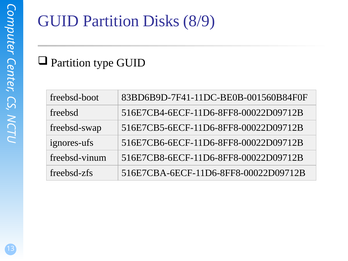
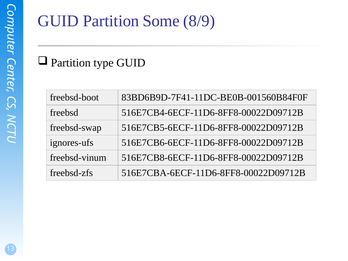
Disks: Disks -> Some (161, 21)
